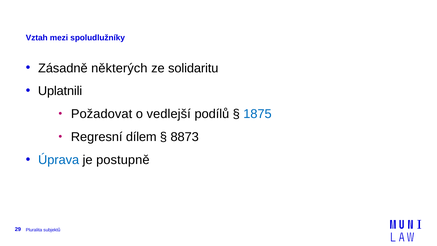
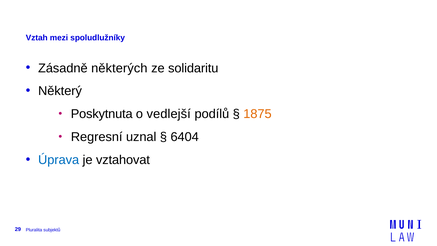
Uplatnili: Uplatnili -> Některý (60, 91)
Požadovat: Požadovat -> Poskytnuta (102, 114)
1875 colour: blue -> orange (257, 114)
dílem: dílem -> uznal (141, 137)
8873: 8873 -> 6404 (185, 137)
postupně: postupně -> vztahovat (123, 160)
